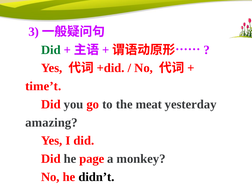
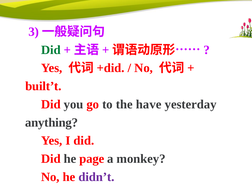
time’t: time’t -> built’t (43, 86)
meat: meat -> have (149, 104)
amazing: amazing -> anything (52, 122)
didn’t colour: black -> purple (96, 177)
